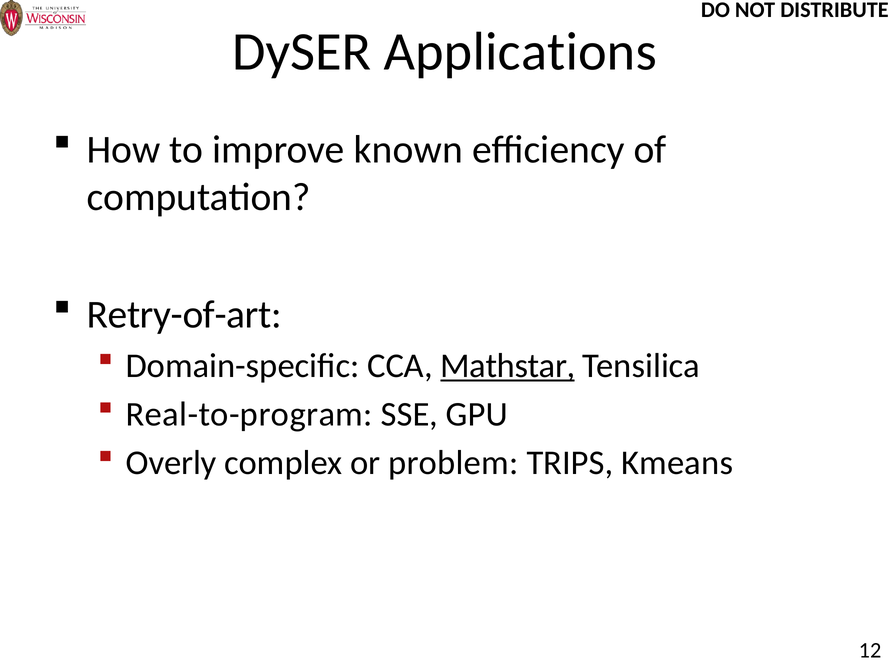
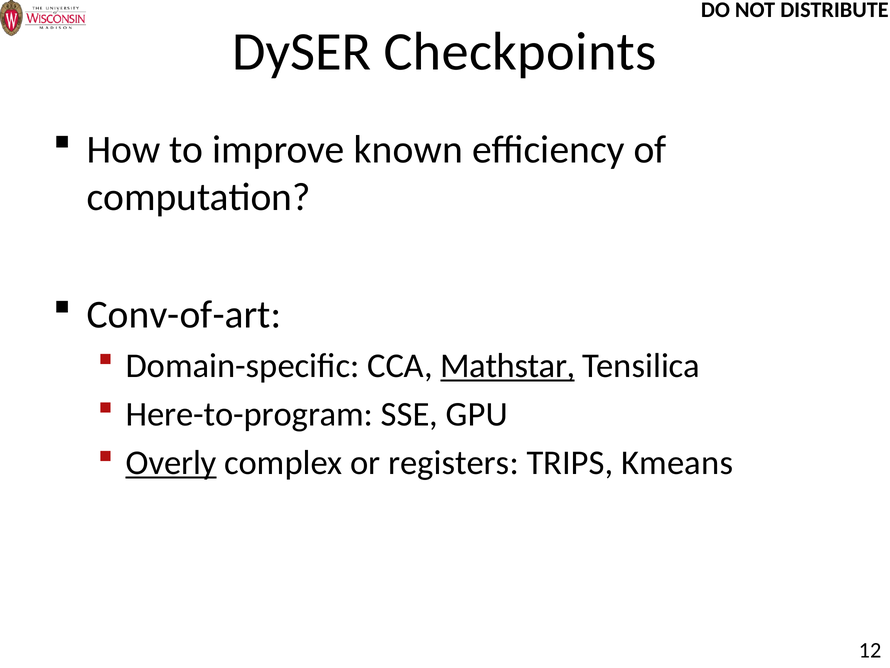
Applications: Applications -> Checkpoints (520, 52)
Retry-of-art: Retry-of-art -> Conv-of-art (184, 314)
Real-to-program: Real-to-program -> Here-to-program (249, 414)
Overly underline: none -> present (171, 462)
problem: problem -> registers (453, 462)
